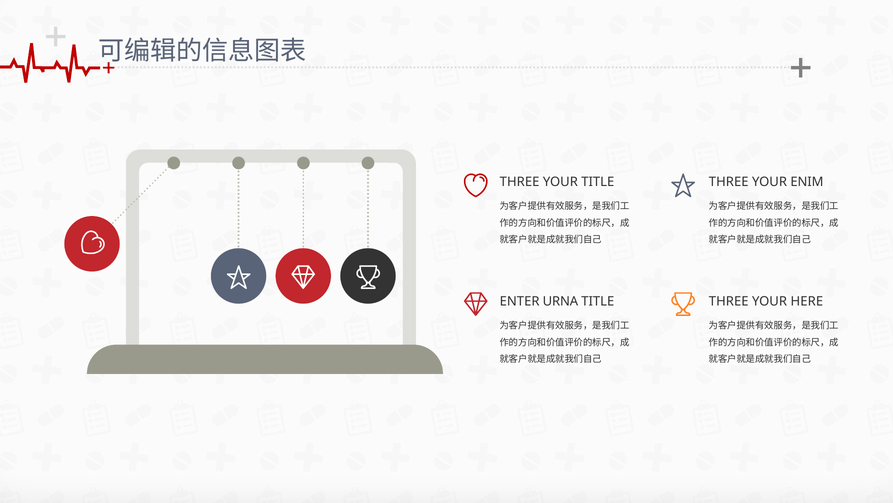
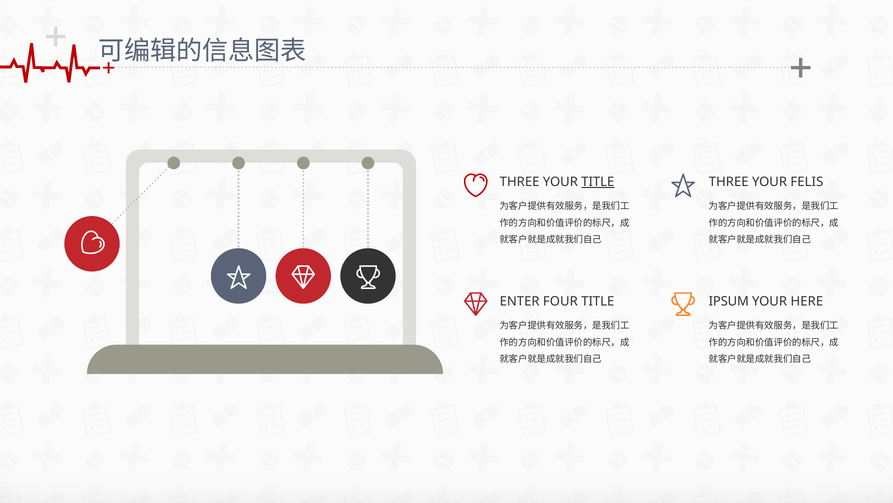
TITLE underline: none -> present (598, 182)
ENIM: ENIM -> FELIS (807, 182)
URNA: URNA -> FOUR (560, 301)
THREE: THREE -> IPSUM (729, 301)
